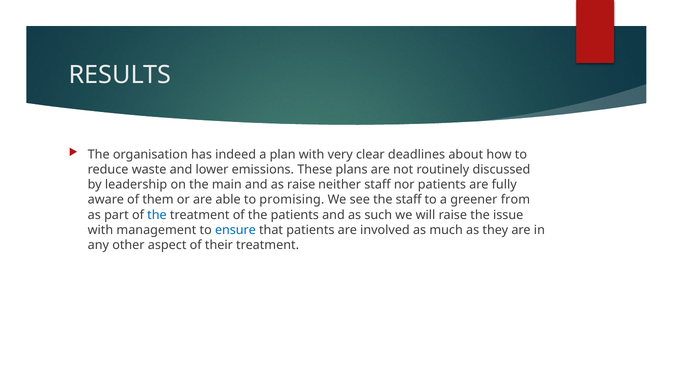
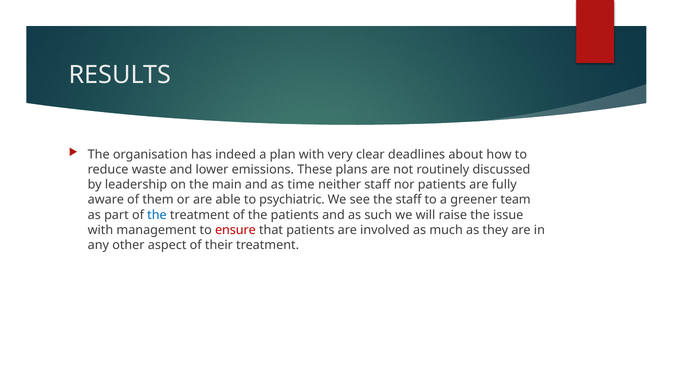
as raise: raise -> time (301, 185)
promising: promising -> psychiatric (292, 200)
from: from -> team (516, 200)
ensure colour: blue -> red (235, 230)
